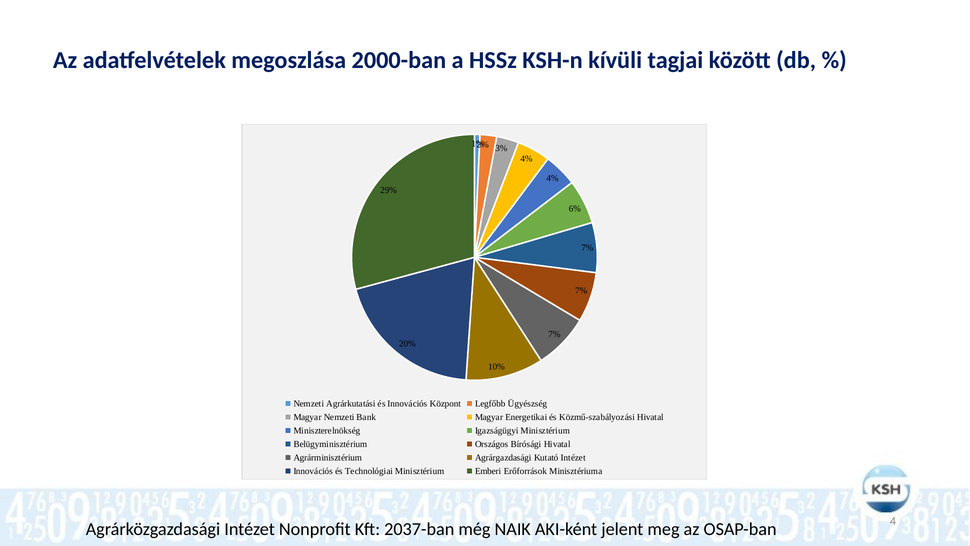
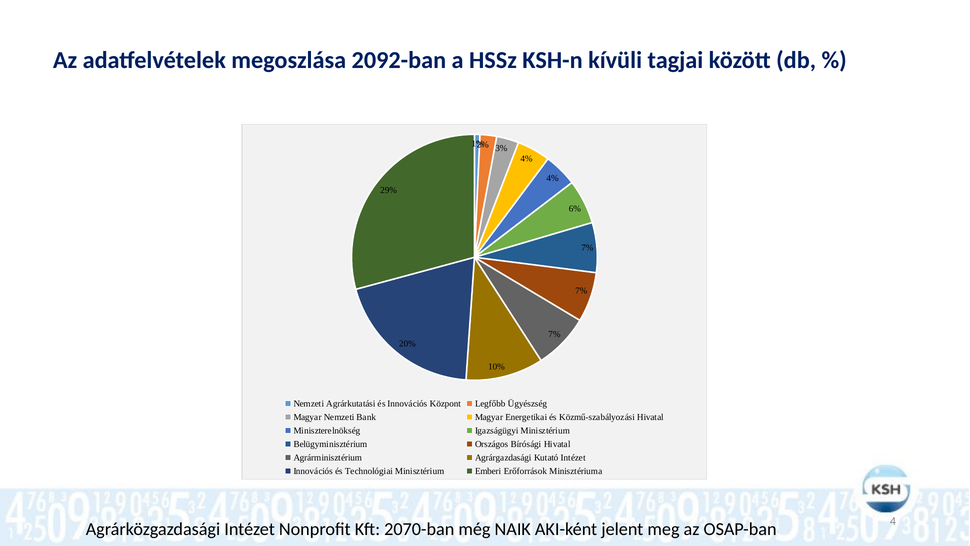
2000-ban: 2000-ban -> 2092-ban (399, 60)
2037-ban: 2037-ban -> 2070-ban (419, 529)
